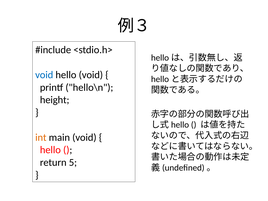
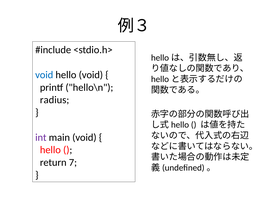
height: height -> radius (55, 100)
int colour: orange -> purple (41, 137)
5: 5 -> 7 (73, 162)
